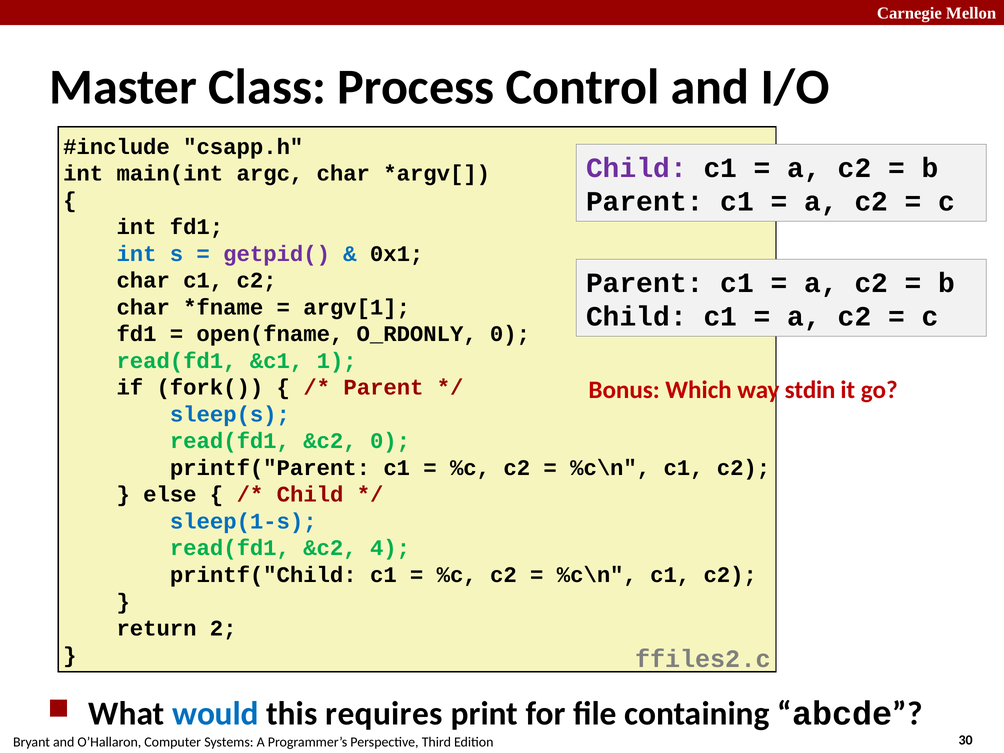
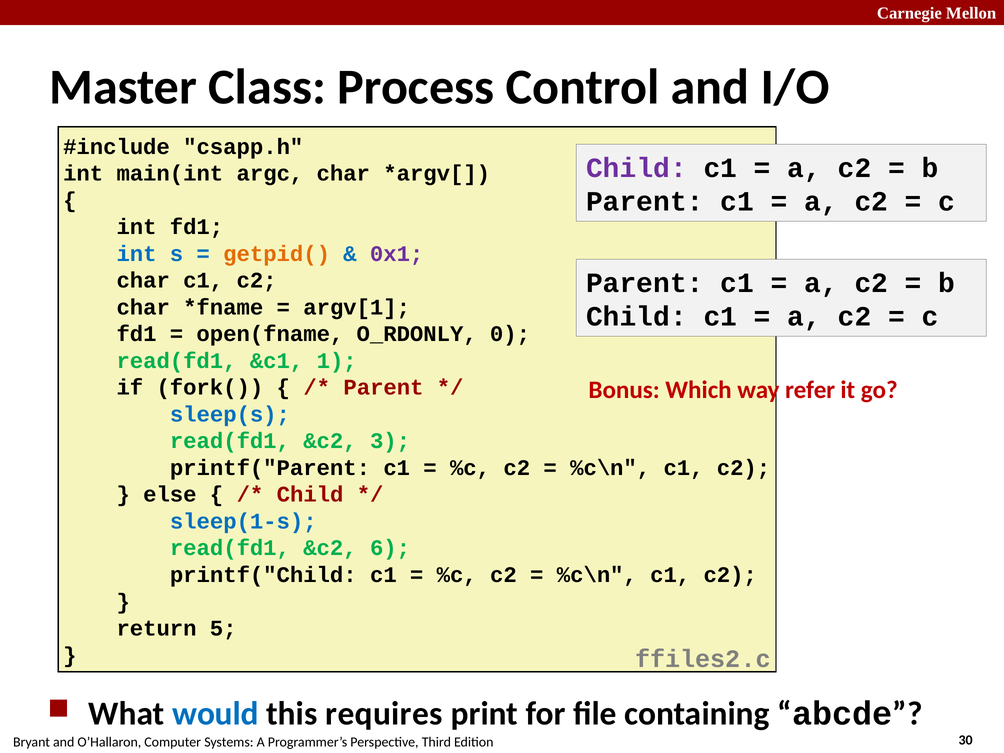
getpid( colour: purple -> orange (277, 254)
0x1 colour: black -> purple (397, 254)
stdin: stdin -> refer (810, 390)
&c2 0: 0 -> 3 (390, 441)
4: 4 -> 6 (390, 548)
2: 2 -> 5 (223, 628)
